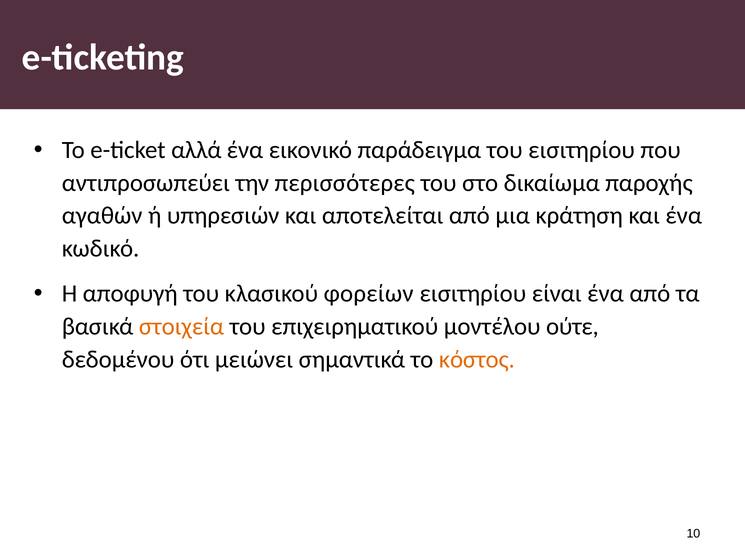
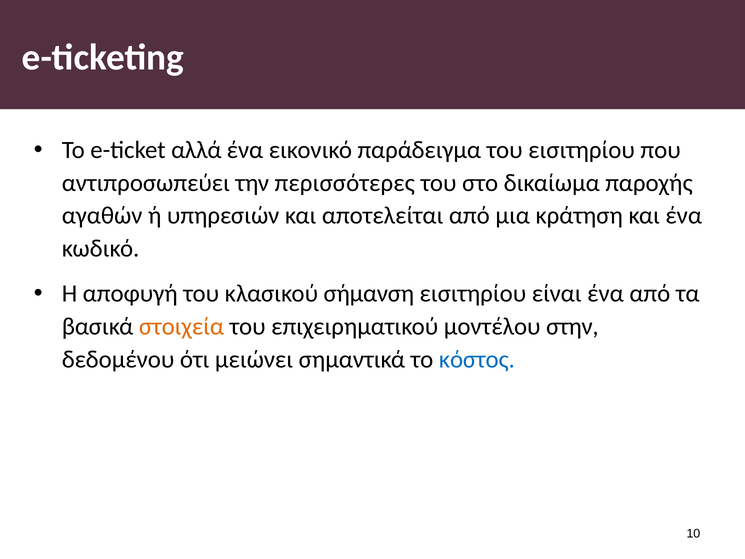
φορείων: φορείων -> σήμανση (369, 294)
ούτε: ούτε -> στην (572, 326)
κόστος colour: orange -> blue (477, 359)
